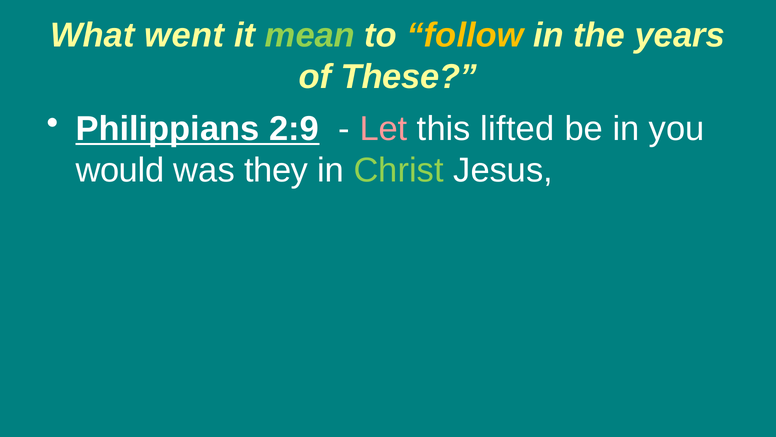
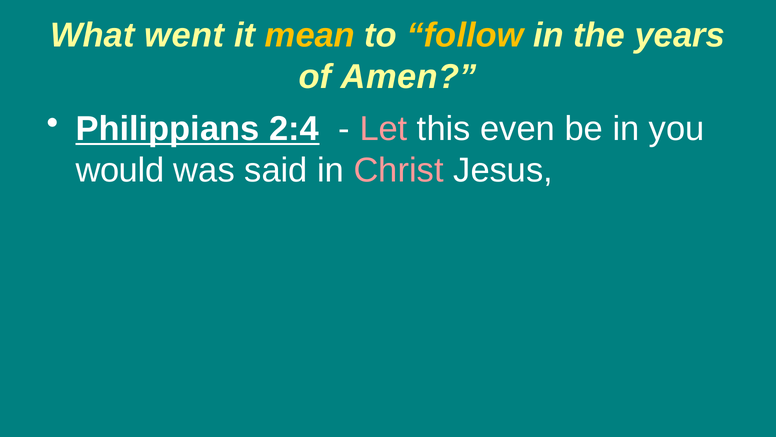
mean colour: light green -> yellow (310, 36)
These: These -> Amen (409, 77)
2:9: 2:9 -> 2:4 (294, 129)
lifted: lifted -> even (518, 129)
they: they -> said (276, 170)
Christ colour: light green -> pink (399, 170)
